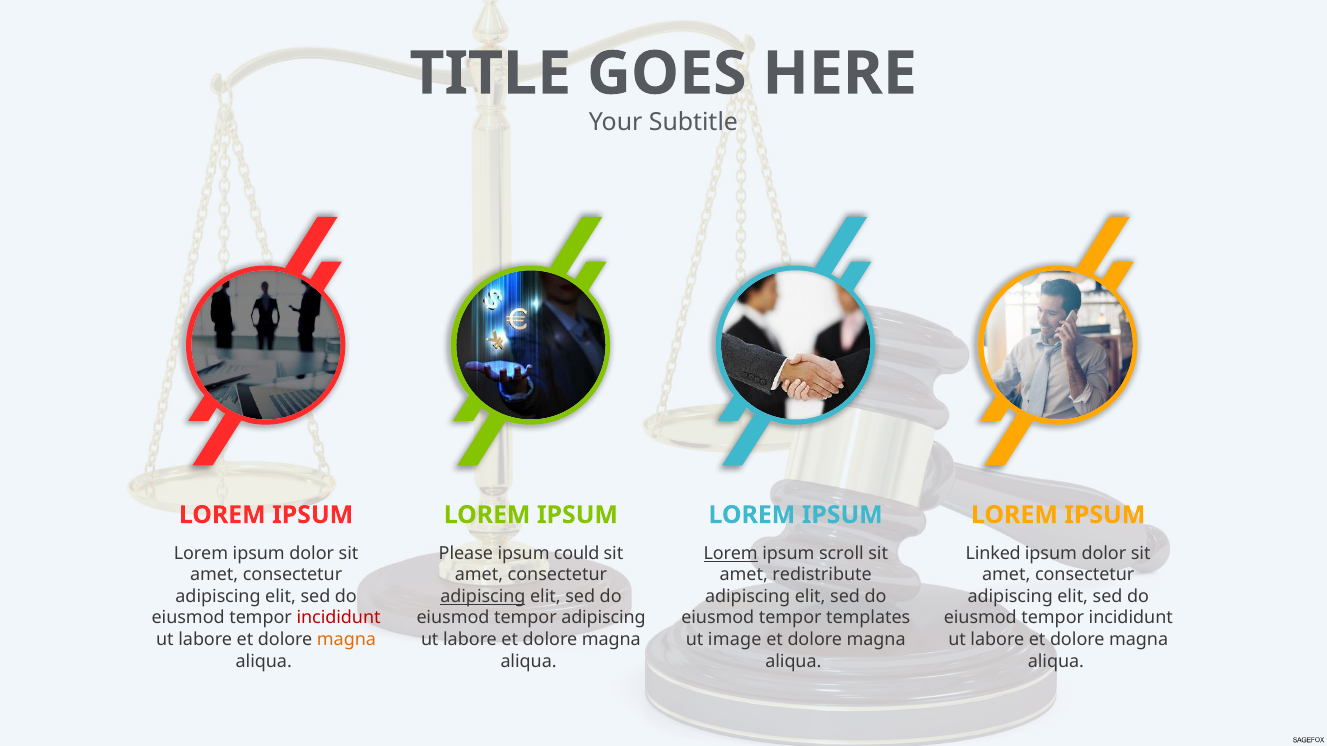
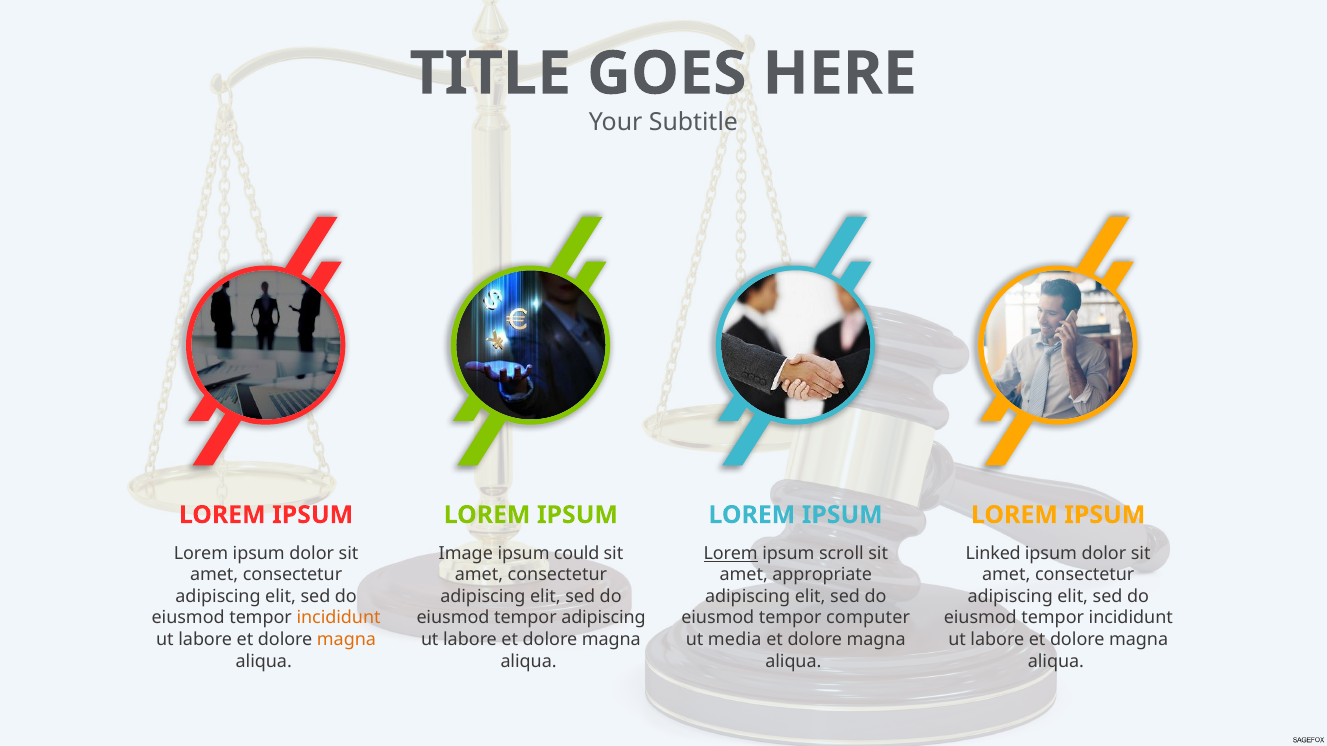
Please: Please -> Image (466, 554)
redistribute: redistribute -> appropriate (822, 575)
adipiscing underline: present -> none (483, 597)
incididunt colour: red -> orange (339, 618)
templates: templates -> computer (868, 618)
image: image -> media (735, 640)
